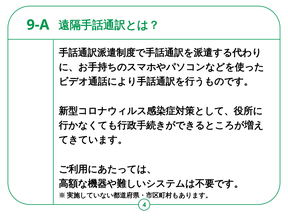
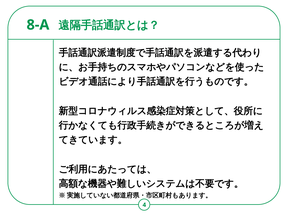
9-A: 9-A -> 8-A (38, 25)
